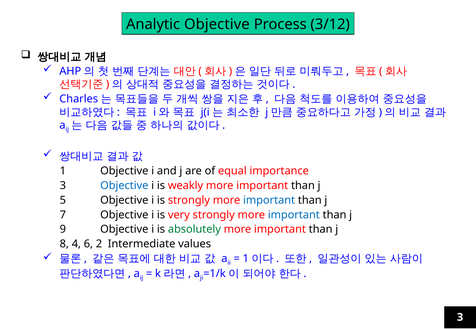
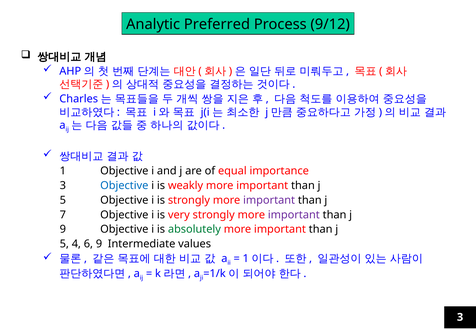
Analytic Objective: Objective -> Preferred (217, 24)
3/12: 3/12 -> 9/12 (330, 24)
important colour: blue -> purple (269, 200)
important colour: blue -> purple (294, 215)
8: 8 -> 5 (64, 244)
6 2: 2 -> 9 (99, 244)
